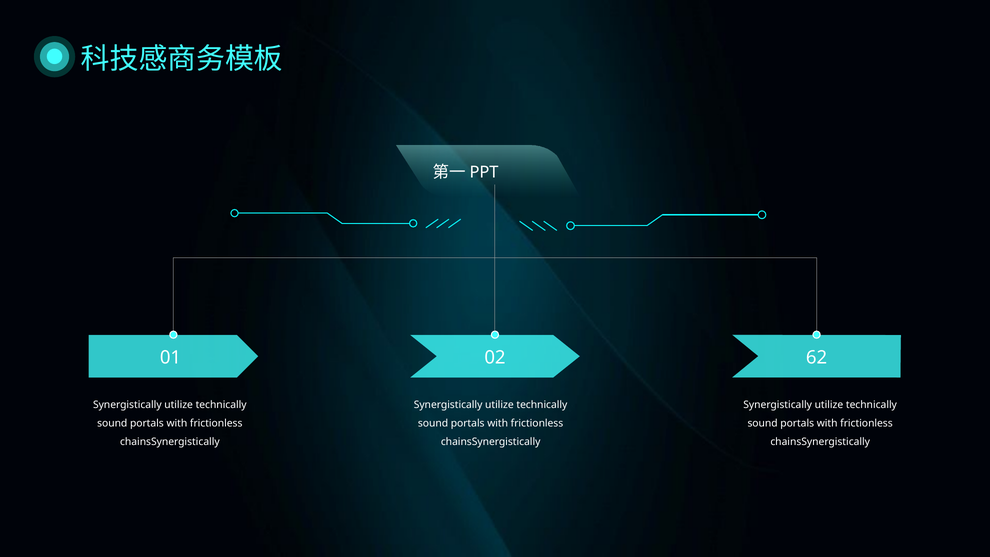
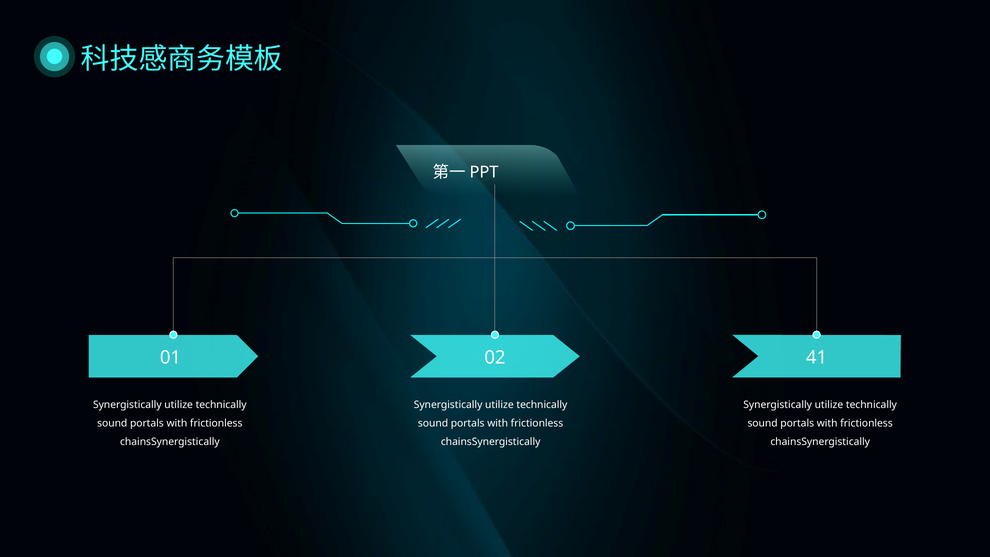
62: 62 -> 41 (817, 357)
